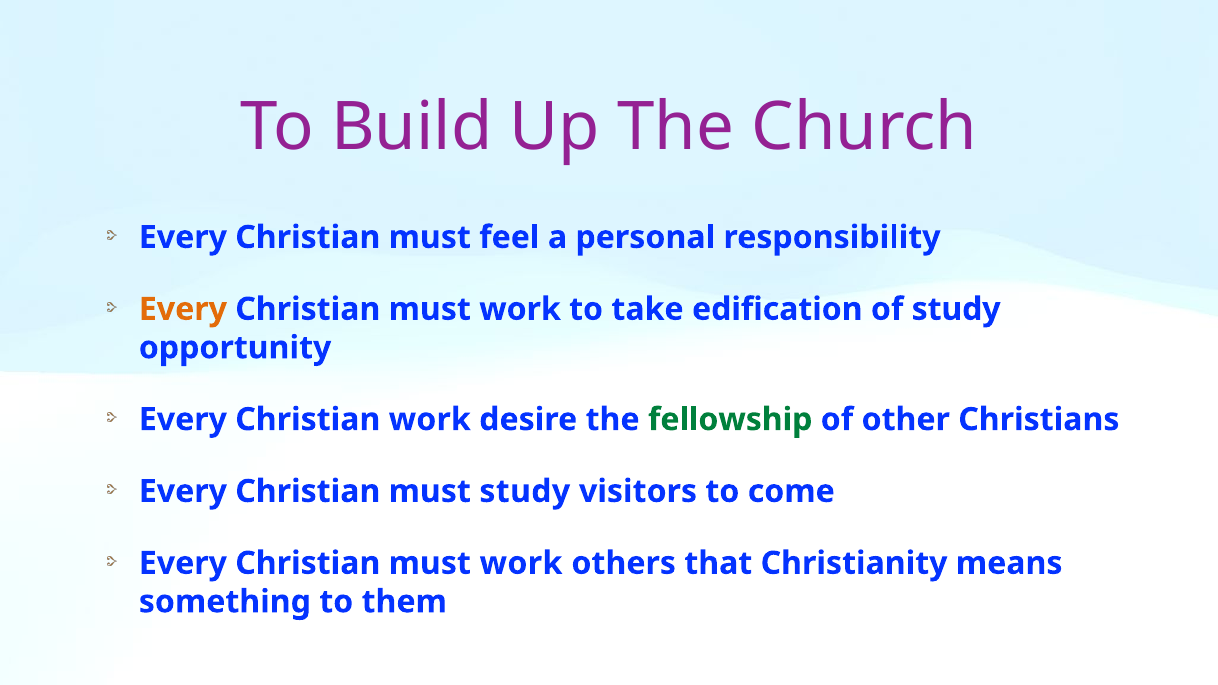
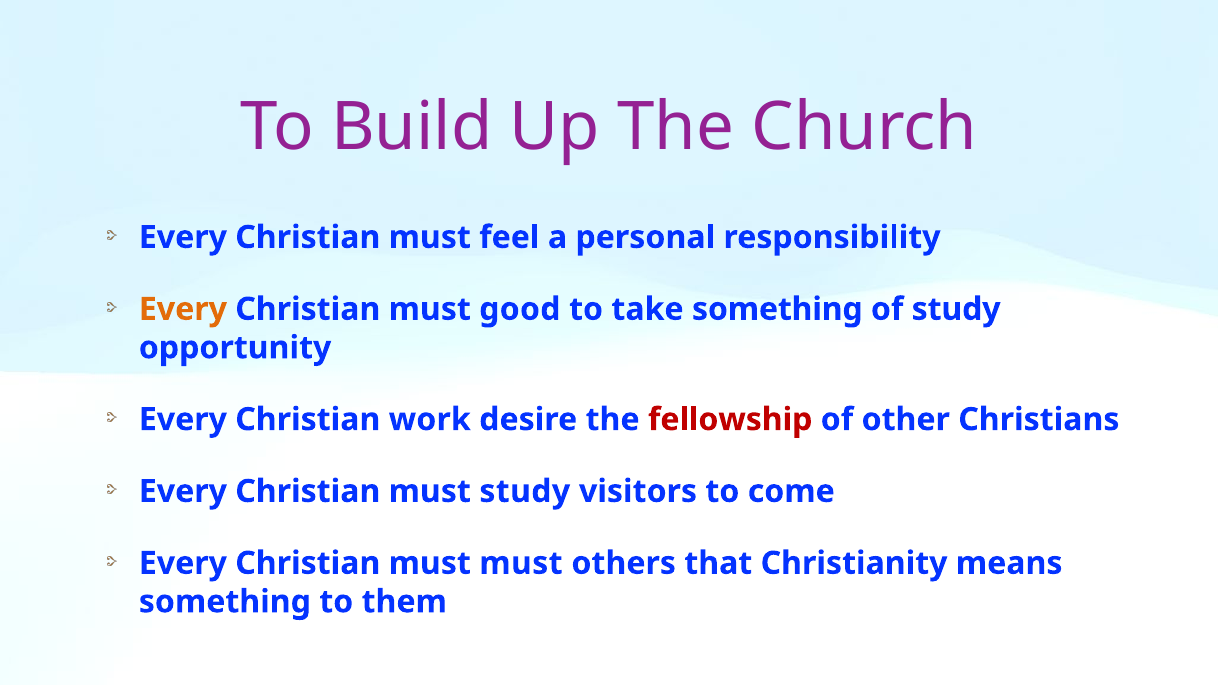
work: work -> good (520, 309)
take edification: edification -> something (777, 309)
fellowship colour: green -> red (730, 420)
work: work -> must (521, 563)
